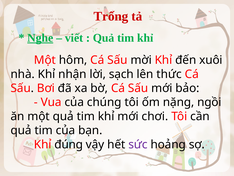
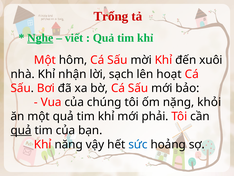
thức: thức -> hoạt (169, 74)
ngồi: ngồi -> khỏi (209, 102)
chơi: chơi -> phải (155, 116)
quả underline: none -> present (21, 130)
đúng: đúng -> năng (69, 144)
sức colour: purple -> blue (138, 144)
